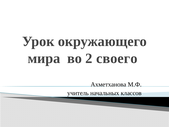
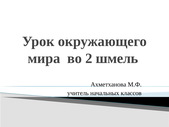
своего: своего -> шмель (117, 58)
